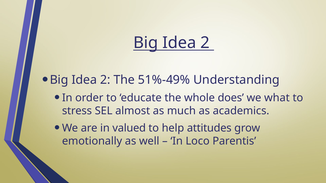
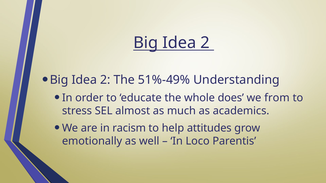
what: what -> from (277, 98)
valued: valued -> racism (129, 128)
